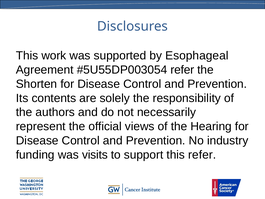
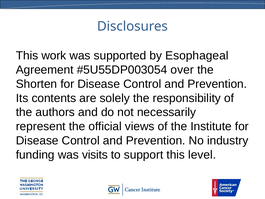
refer: refer -> over (182, 70)
Hearing: Hearing -> Institute (211, 126)
this refer: refer -> level (202, 155)
